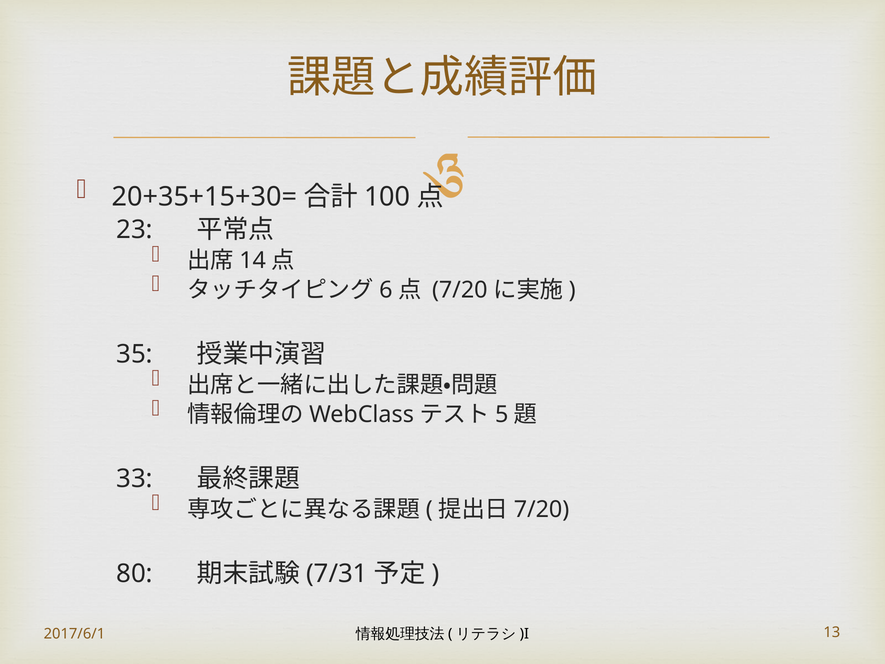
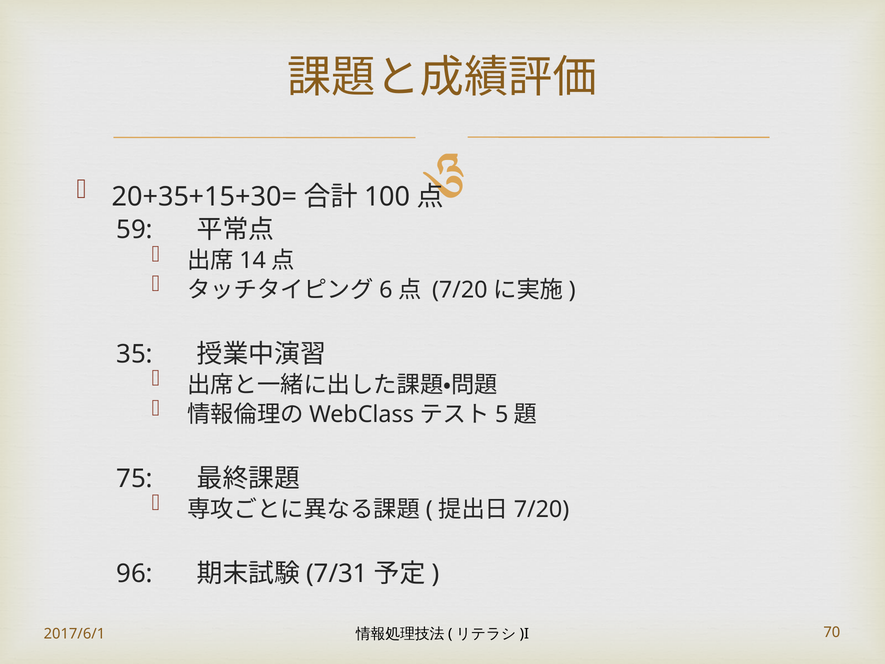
23: 23 -> 59 (135, 230)
33: 33 -> 75 (135, 479)
80: 80 -> 96 (135, 573)
13: 13 -> 70 (832, 632)
